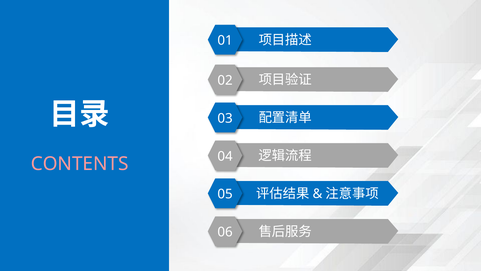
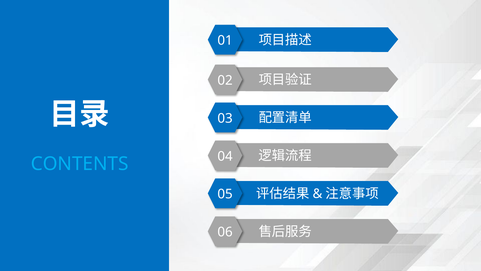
CONTENTS colour: pink -> light blue (80, 164)
